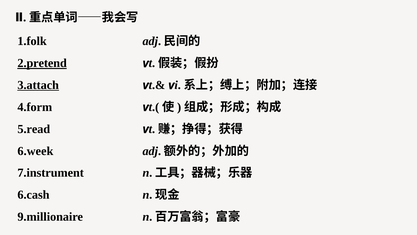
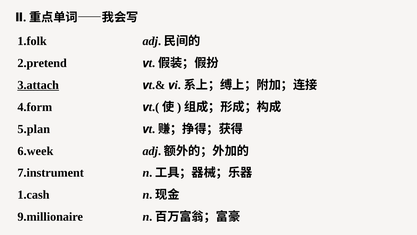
2.pretend underline: present -> none (42, 63)
5.read: 5.read -> 5.plan (34, 129)
6.cash: 6.cash -> 1.cash (33, 195)
